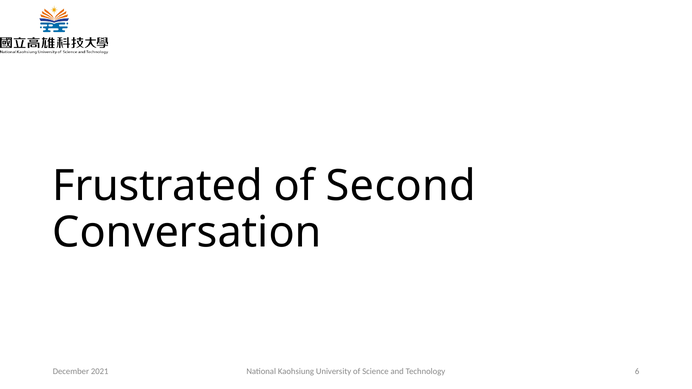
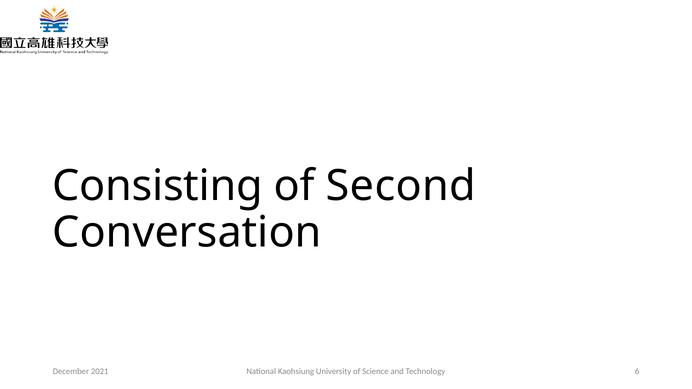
Frustrated: Frustrated -> Consisting (158, 186)
